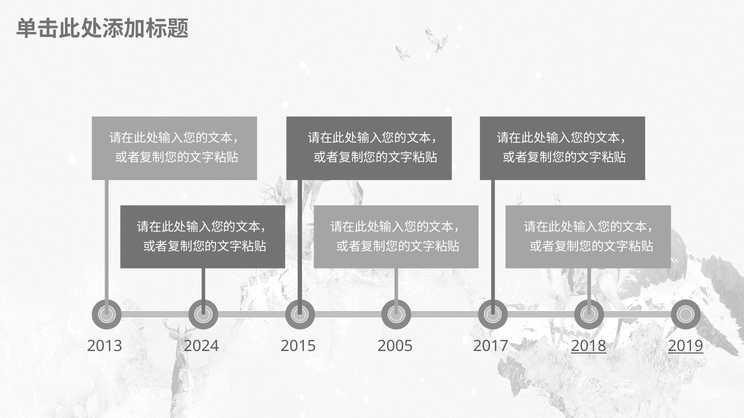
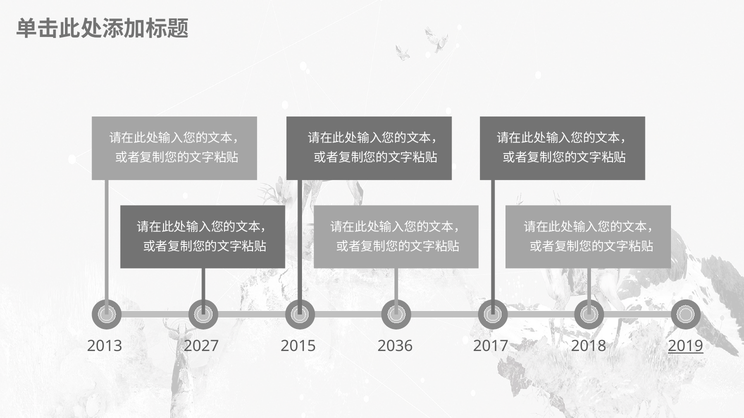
2024: 2024 -> 2027 (201, 347)
2005: 2005 -> 2036 (395, 347)
2018 underline: present -> none (589, 347)
